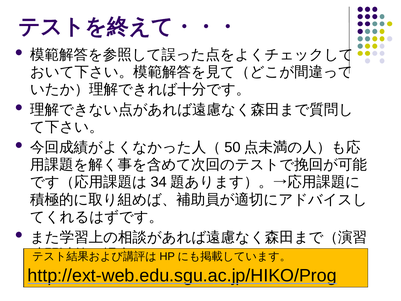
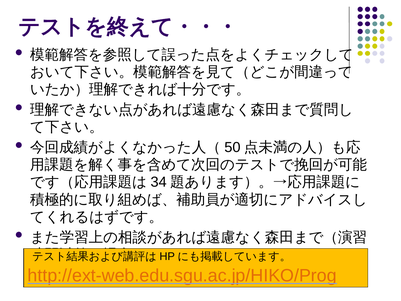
http://ext-web.edu.sgu.ac.jp/HIKO/Prog colour: black -> orange (182, 275)
